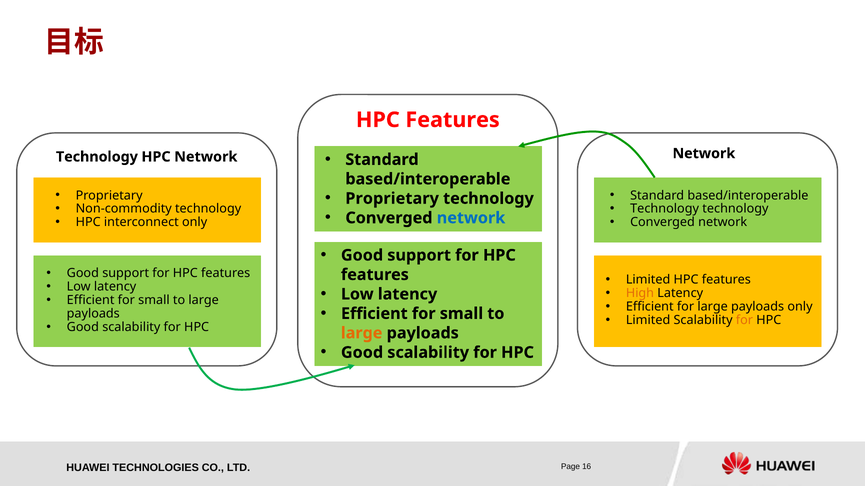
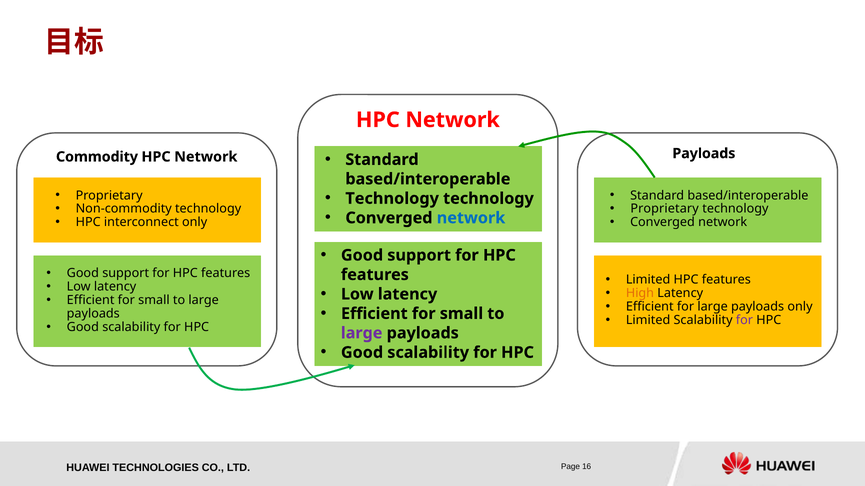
Features: Features -> Network (453, 120)
Network: Network -> Payloads (704, 154)
Technology: Technology -> Commodity (97, 157)
Proprietary: Proprietary -> Technology (392, 199)
Technology: Technology -> Proprietary (665, 209)
for colour: orange -> purple (744, 321)
large colour: orange -> purple (362, 333)
